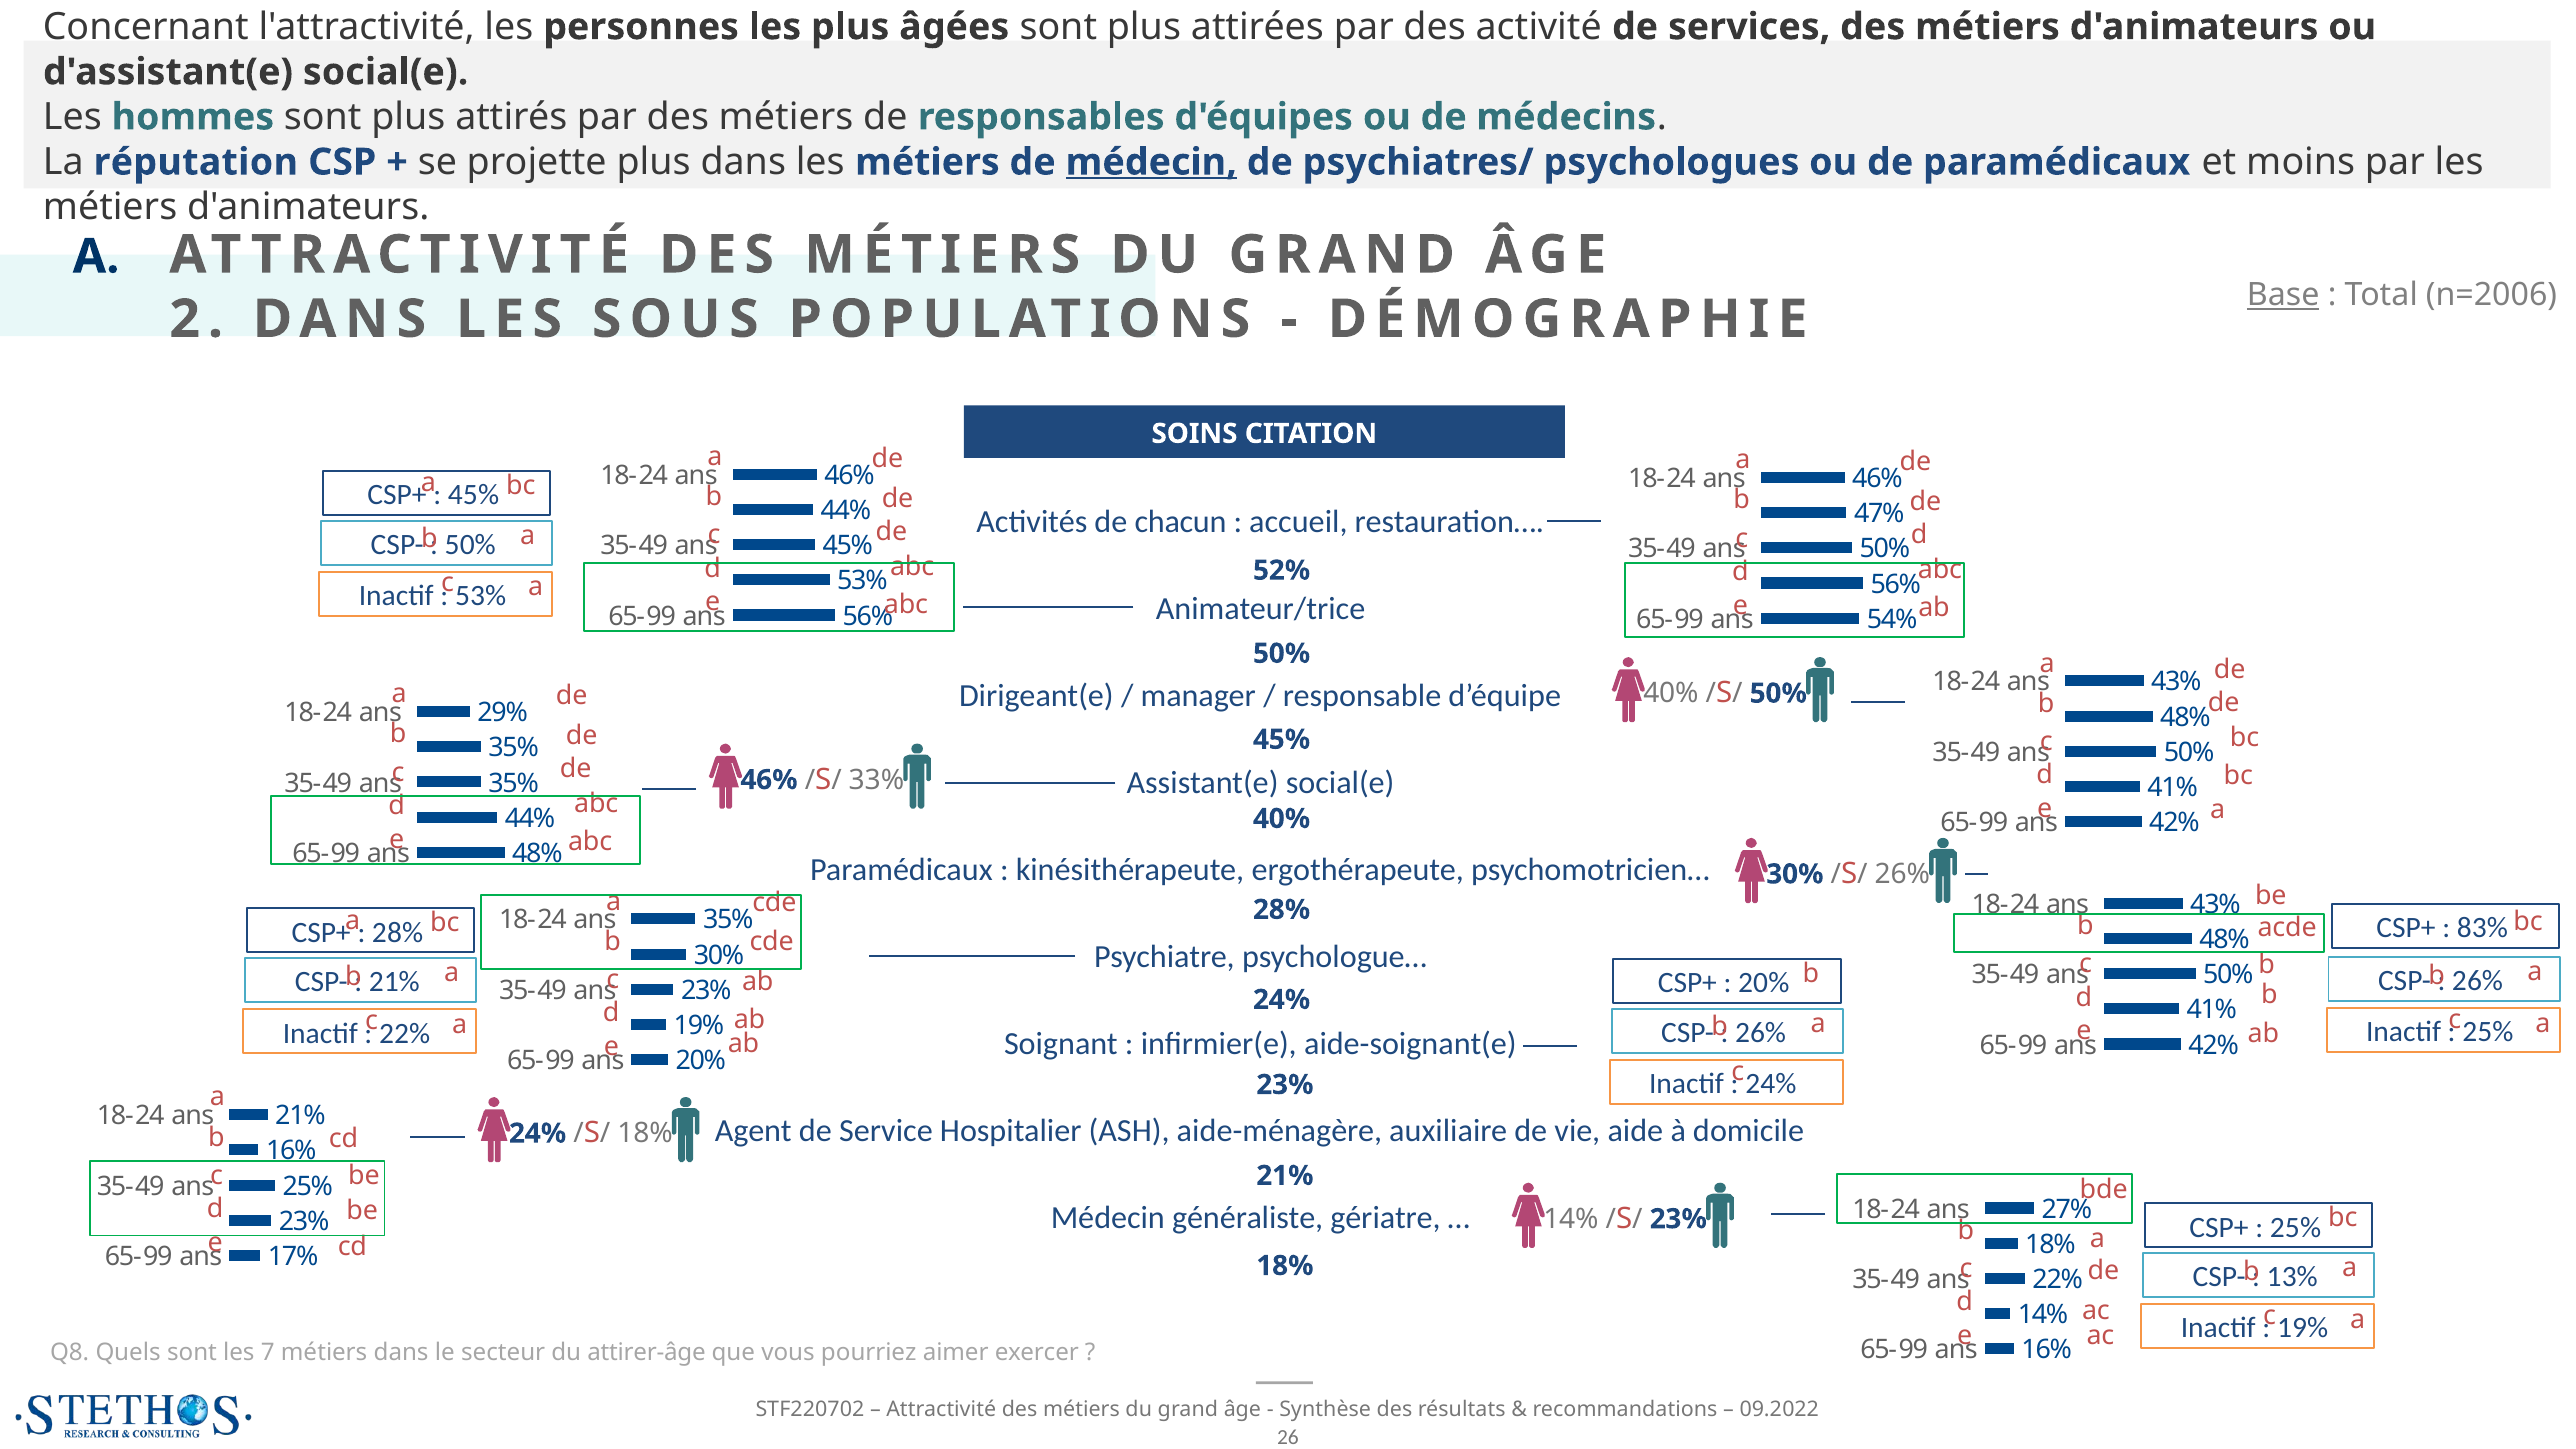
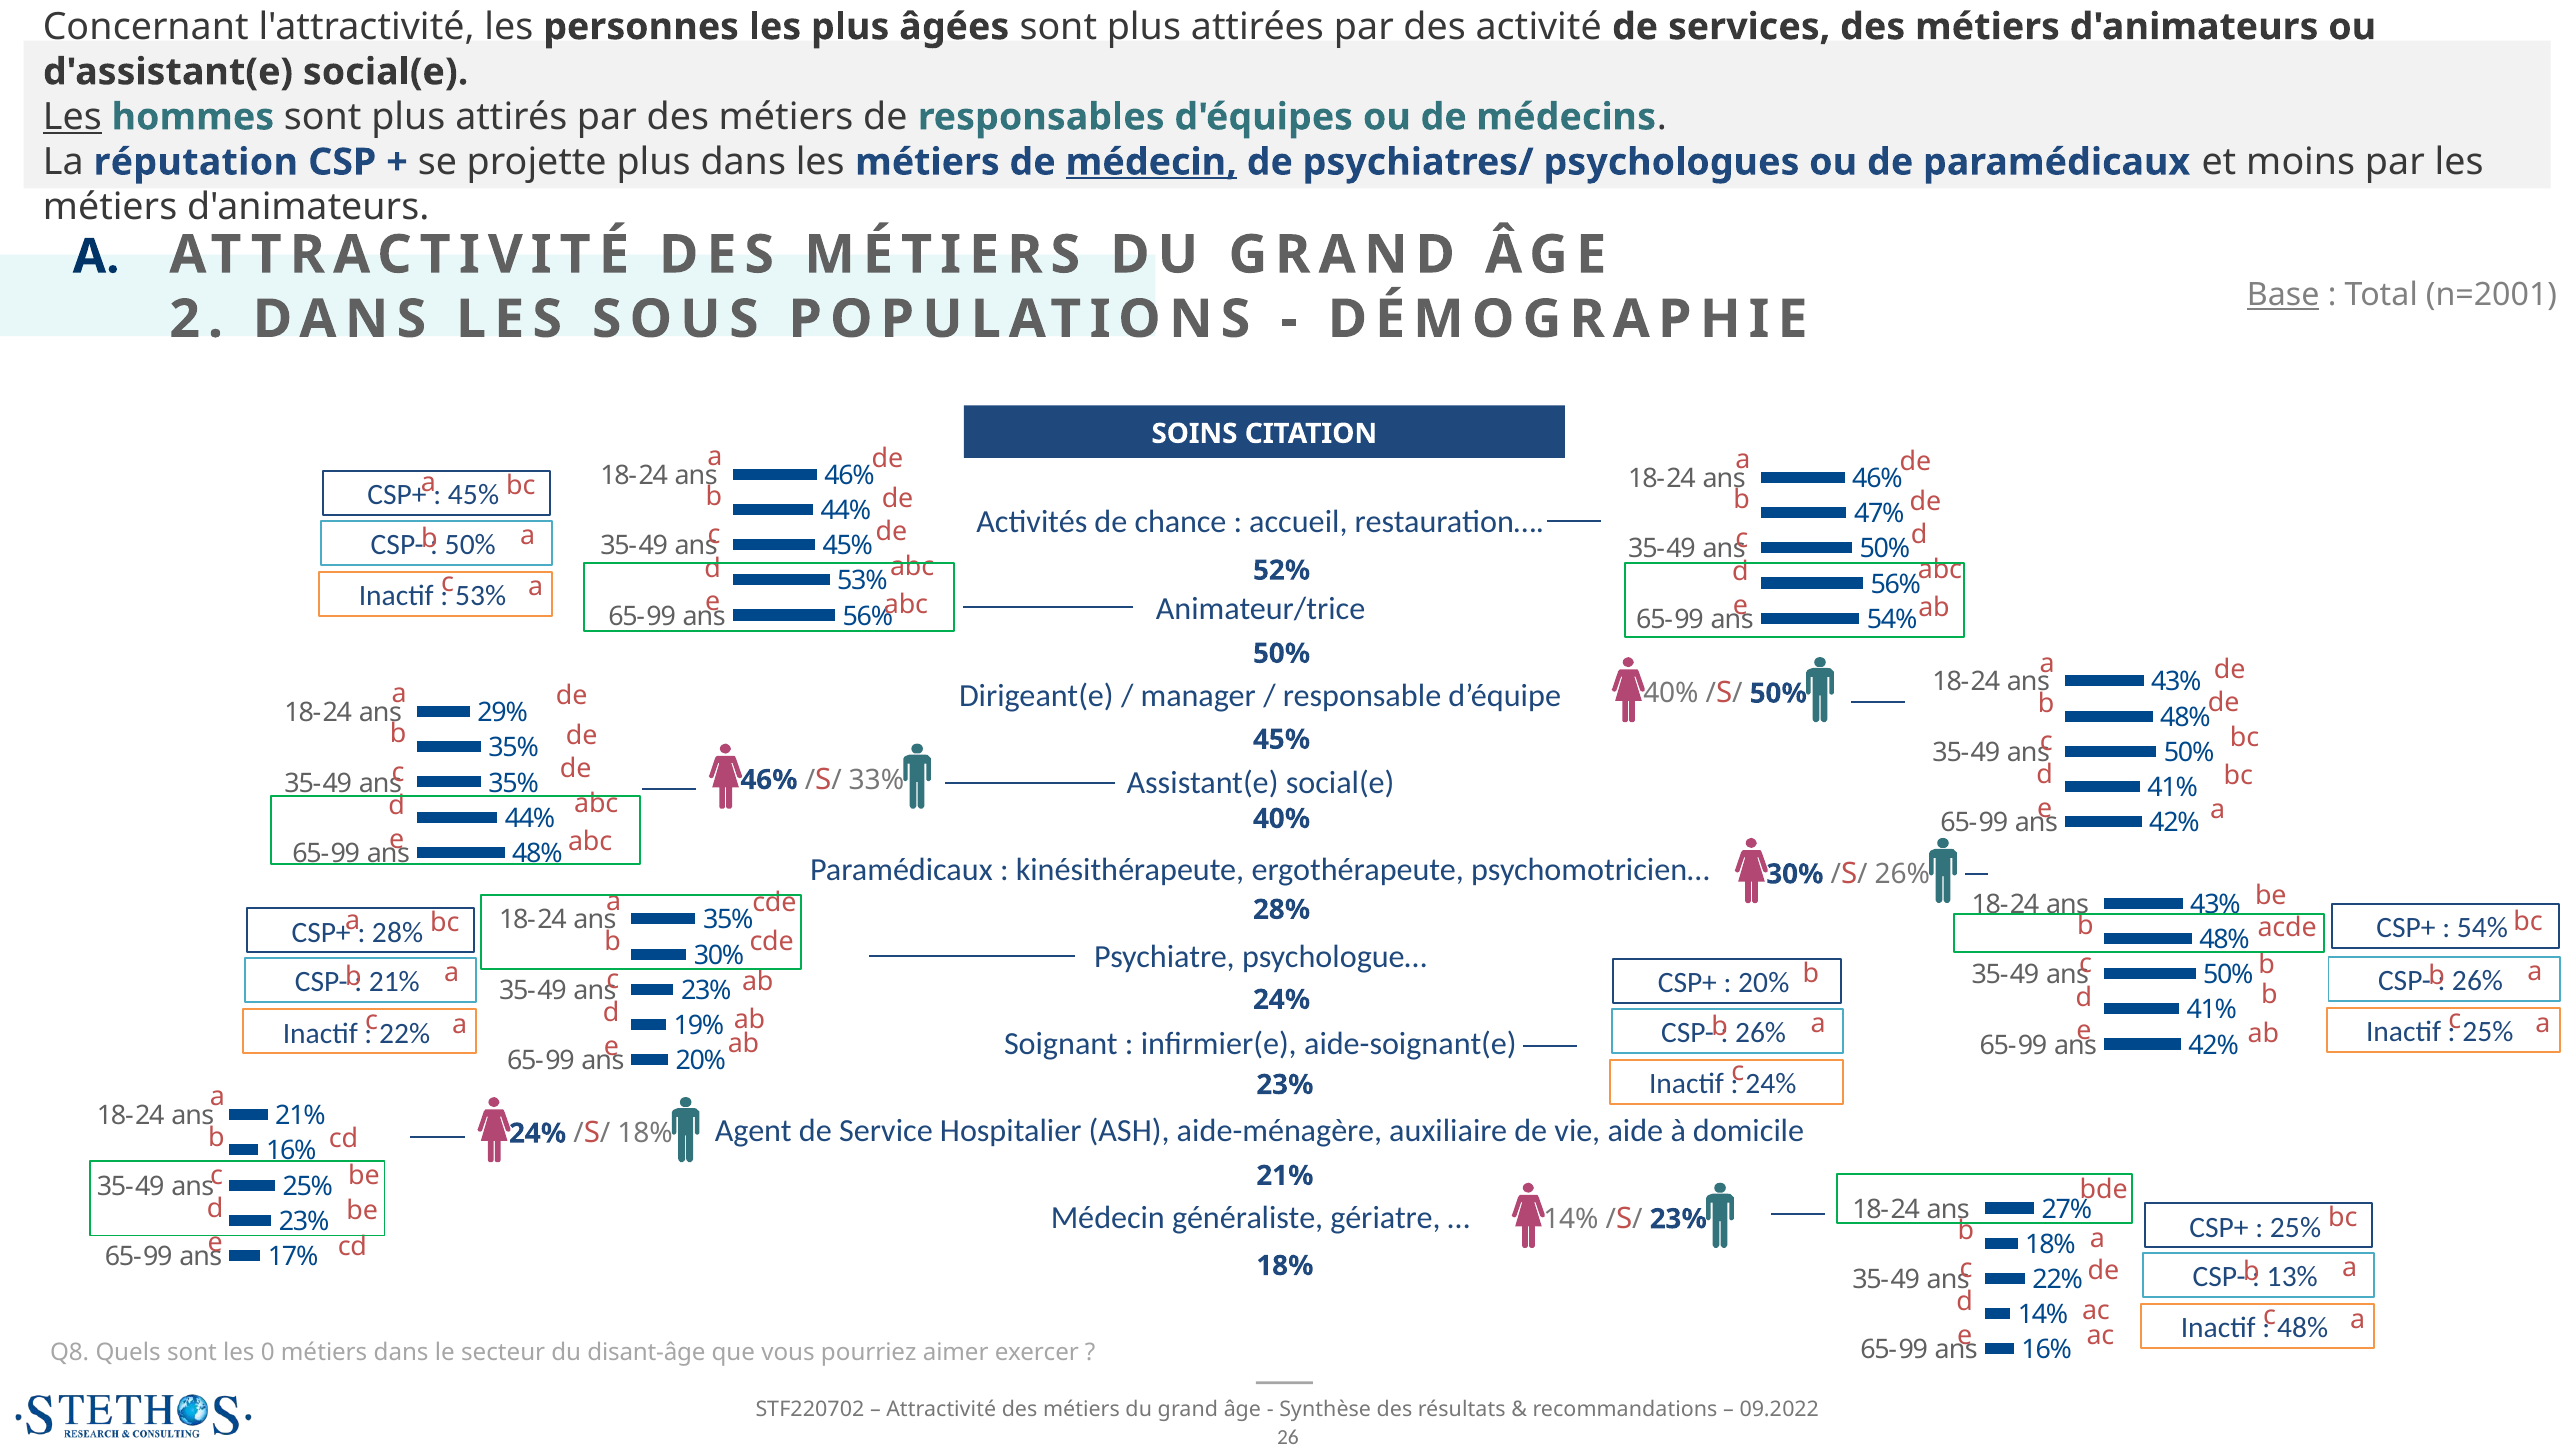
Les underline: none -> present (72, 117)
n=2006: n=2006 -> n=2001 (2491, 294)
chacun: chacun -> chance (1180, 522)
83%: 83% -> 54% (2482, 928)
19%: 19% -> 48% (2303, 1328)
7: 7 -> 0 (268, 1353)
attirer-âge: attirer-âge -> disant-âge (646, 1353)
